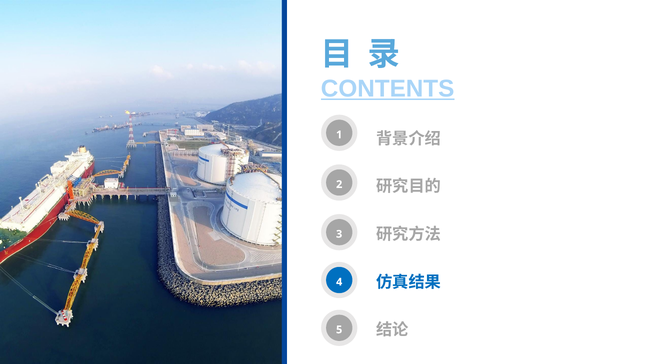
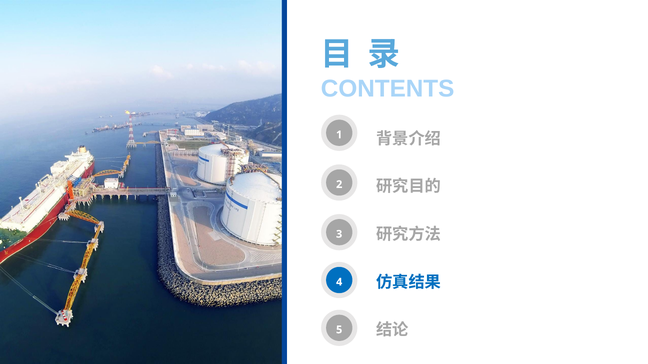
CONTENTS underline: present -> none (388, 89)
